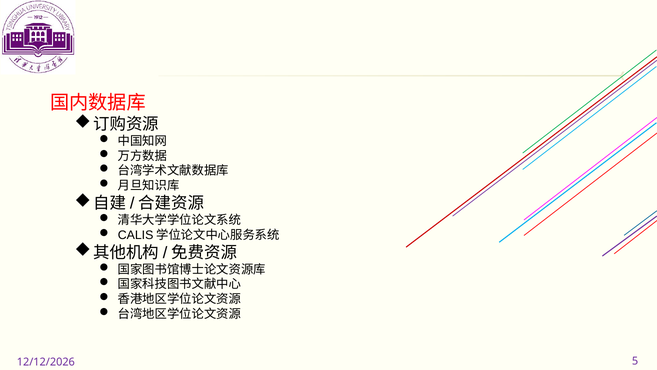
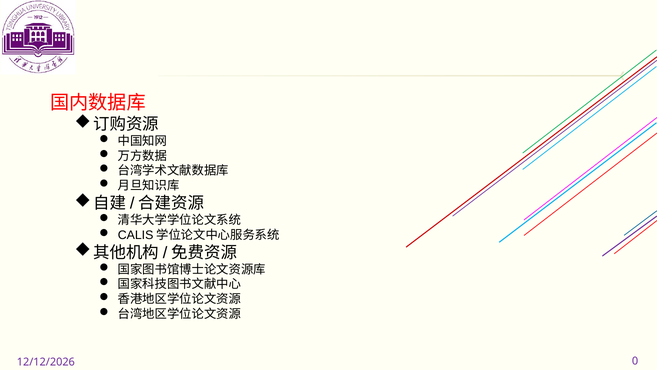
5: 5 -> 0 (635, 361)
